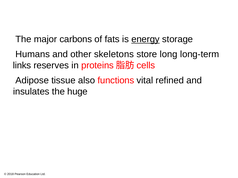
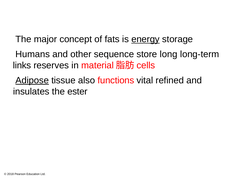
carbons: carbons -> concept (76, 39)
skeletons: skeletons -> sequence (114, 54)
proteins: proteins -> material (98, 66)
Adipose underline: none -> present (32, 81)
huge: huge -> ester (77, 92)
